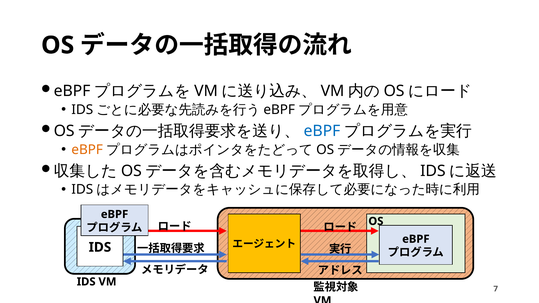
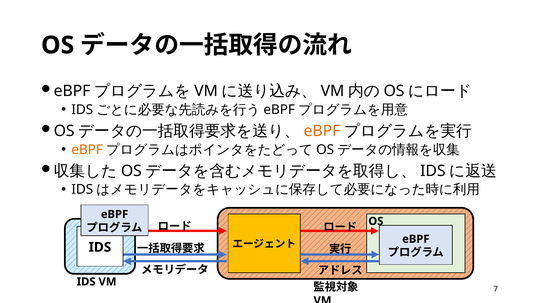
eBPF colour: blue -> orange (322, 131)
